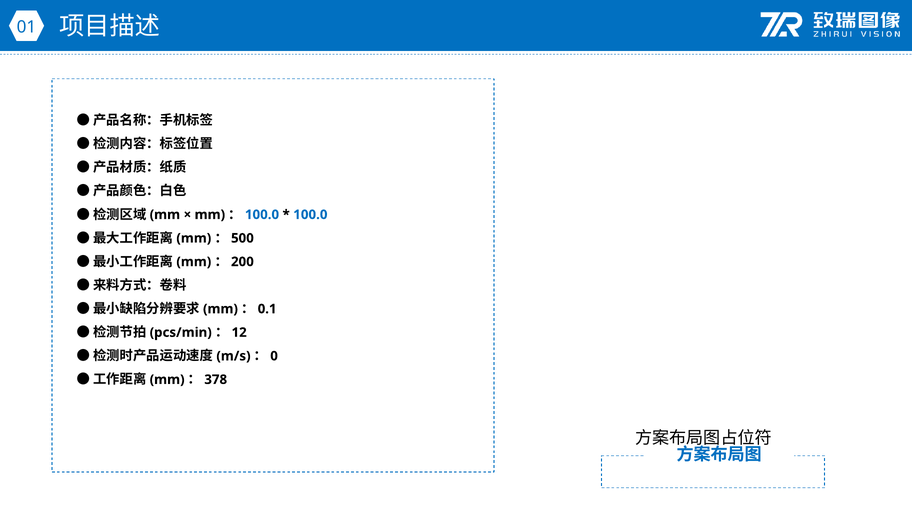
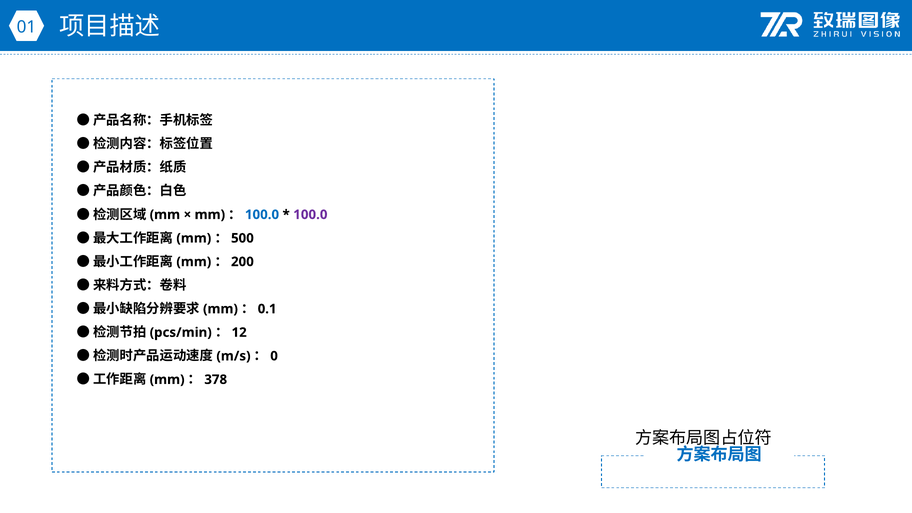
100.0 colour: blue -> purple (310, 215)
